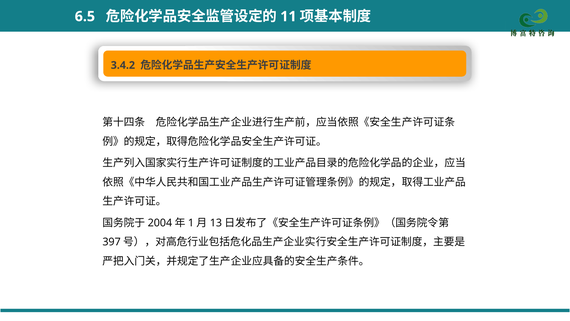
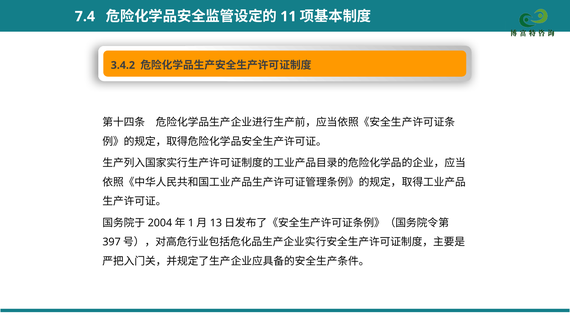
6.5: 6.5 -> 7.4 (85, 16)
